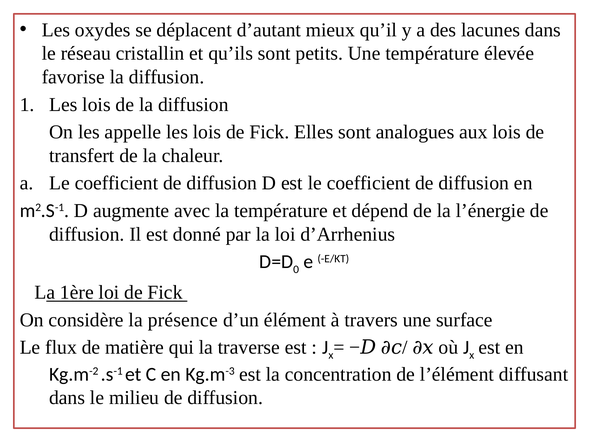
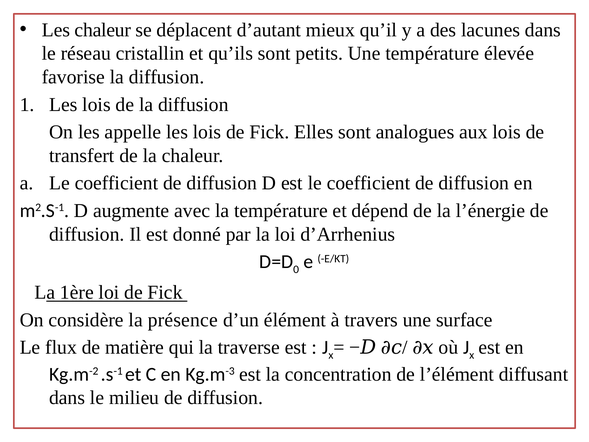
Les oxydes: oxydes -> chaleur (103, 30)
